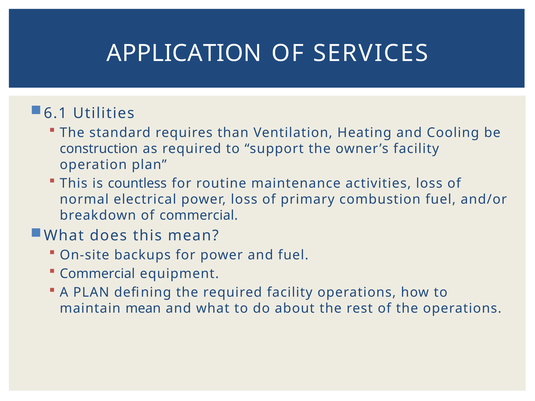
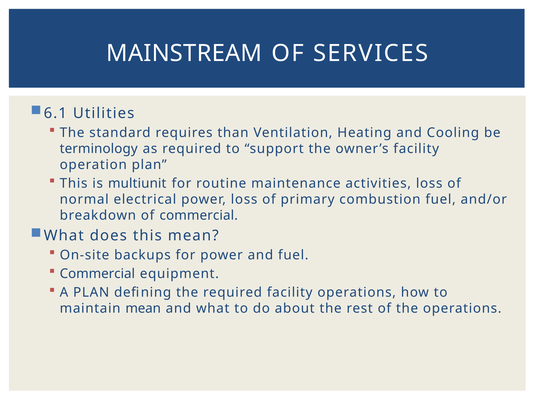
APPLICATION: APPLICATION -> MAINSTREAM (184, 53)
construction: construction -> terminology (99, 149)
countless: countless -> multiunit (137, 184)
